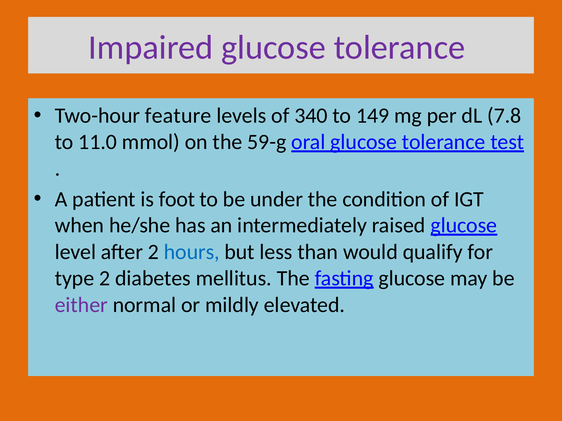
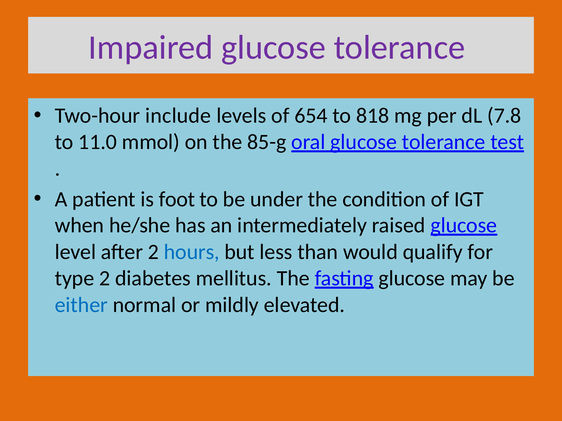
feature: feature -> include (178, 116)
340: 340 -> 654 (311, 116)
149: 149 -> 818 (373, 116)
59-g: 59-g -> 85-g (267, 142)
either colour: purple -> blue (81, 305)
